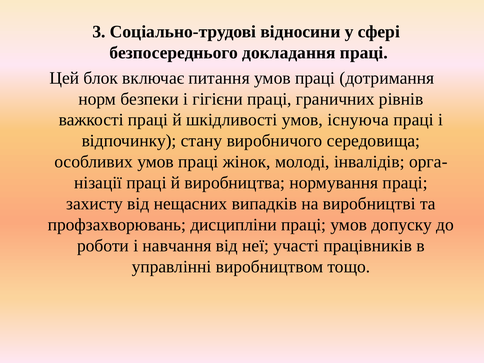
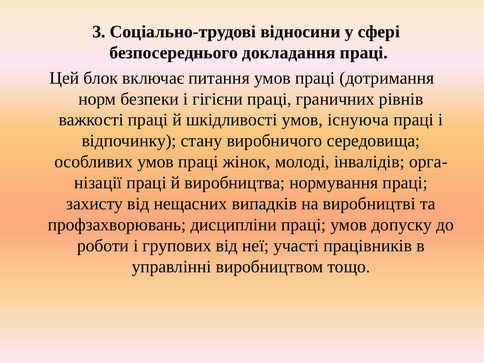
навчання: навчання -> групових (177, 246)
